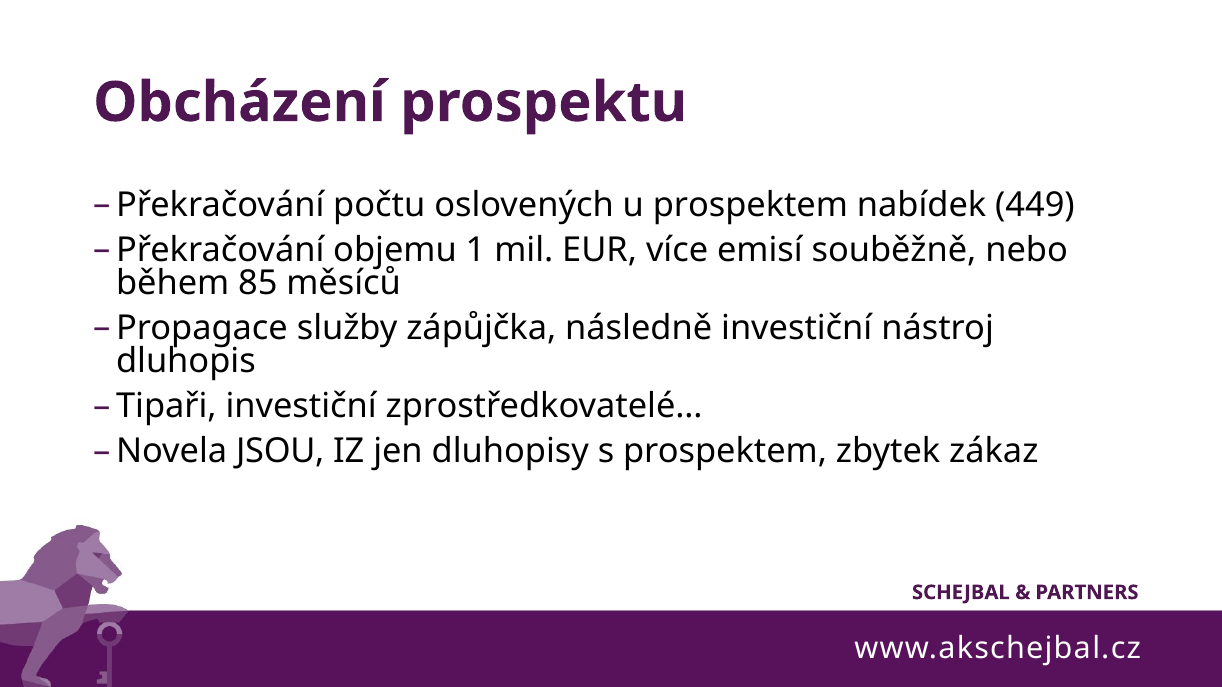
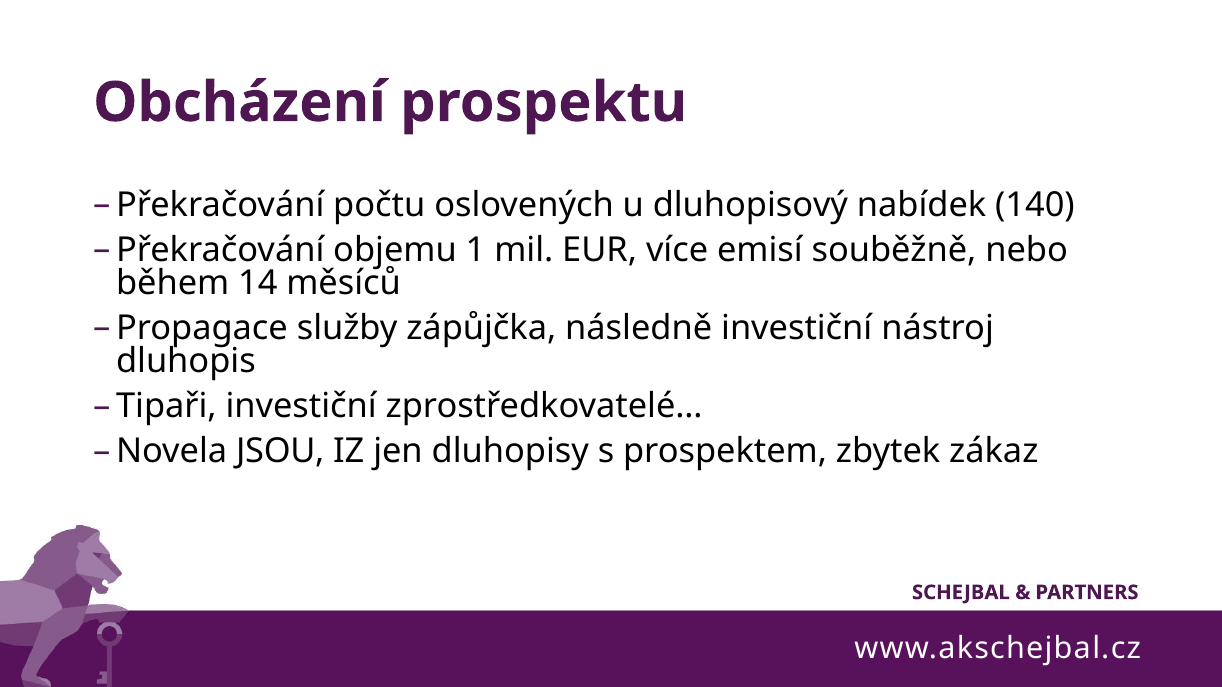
u prospektem: prospektem -> dluhopisový (750, 205)
449: 449 -> 140 (1035, 205)
85: 85 -> 14 (258, 283)
